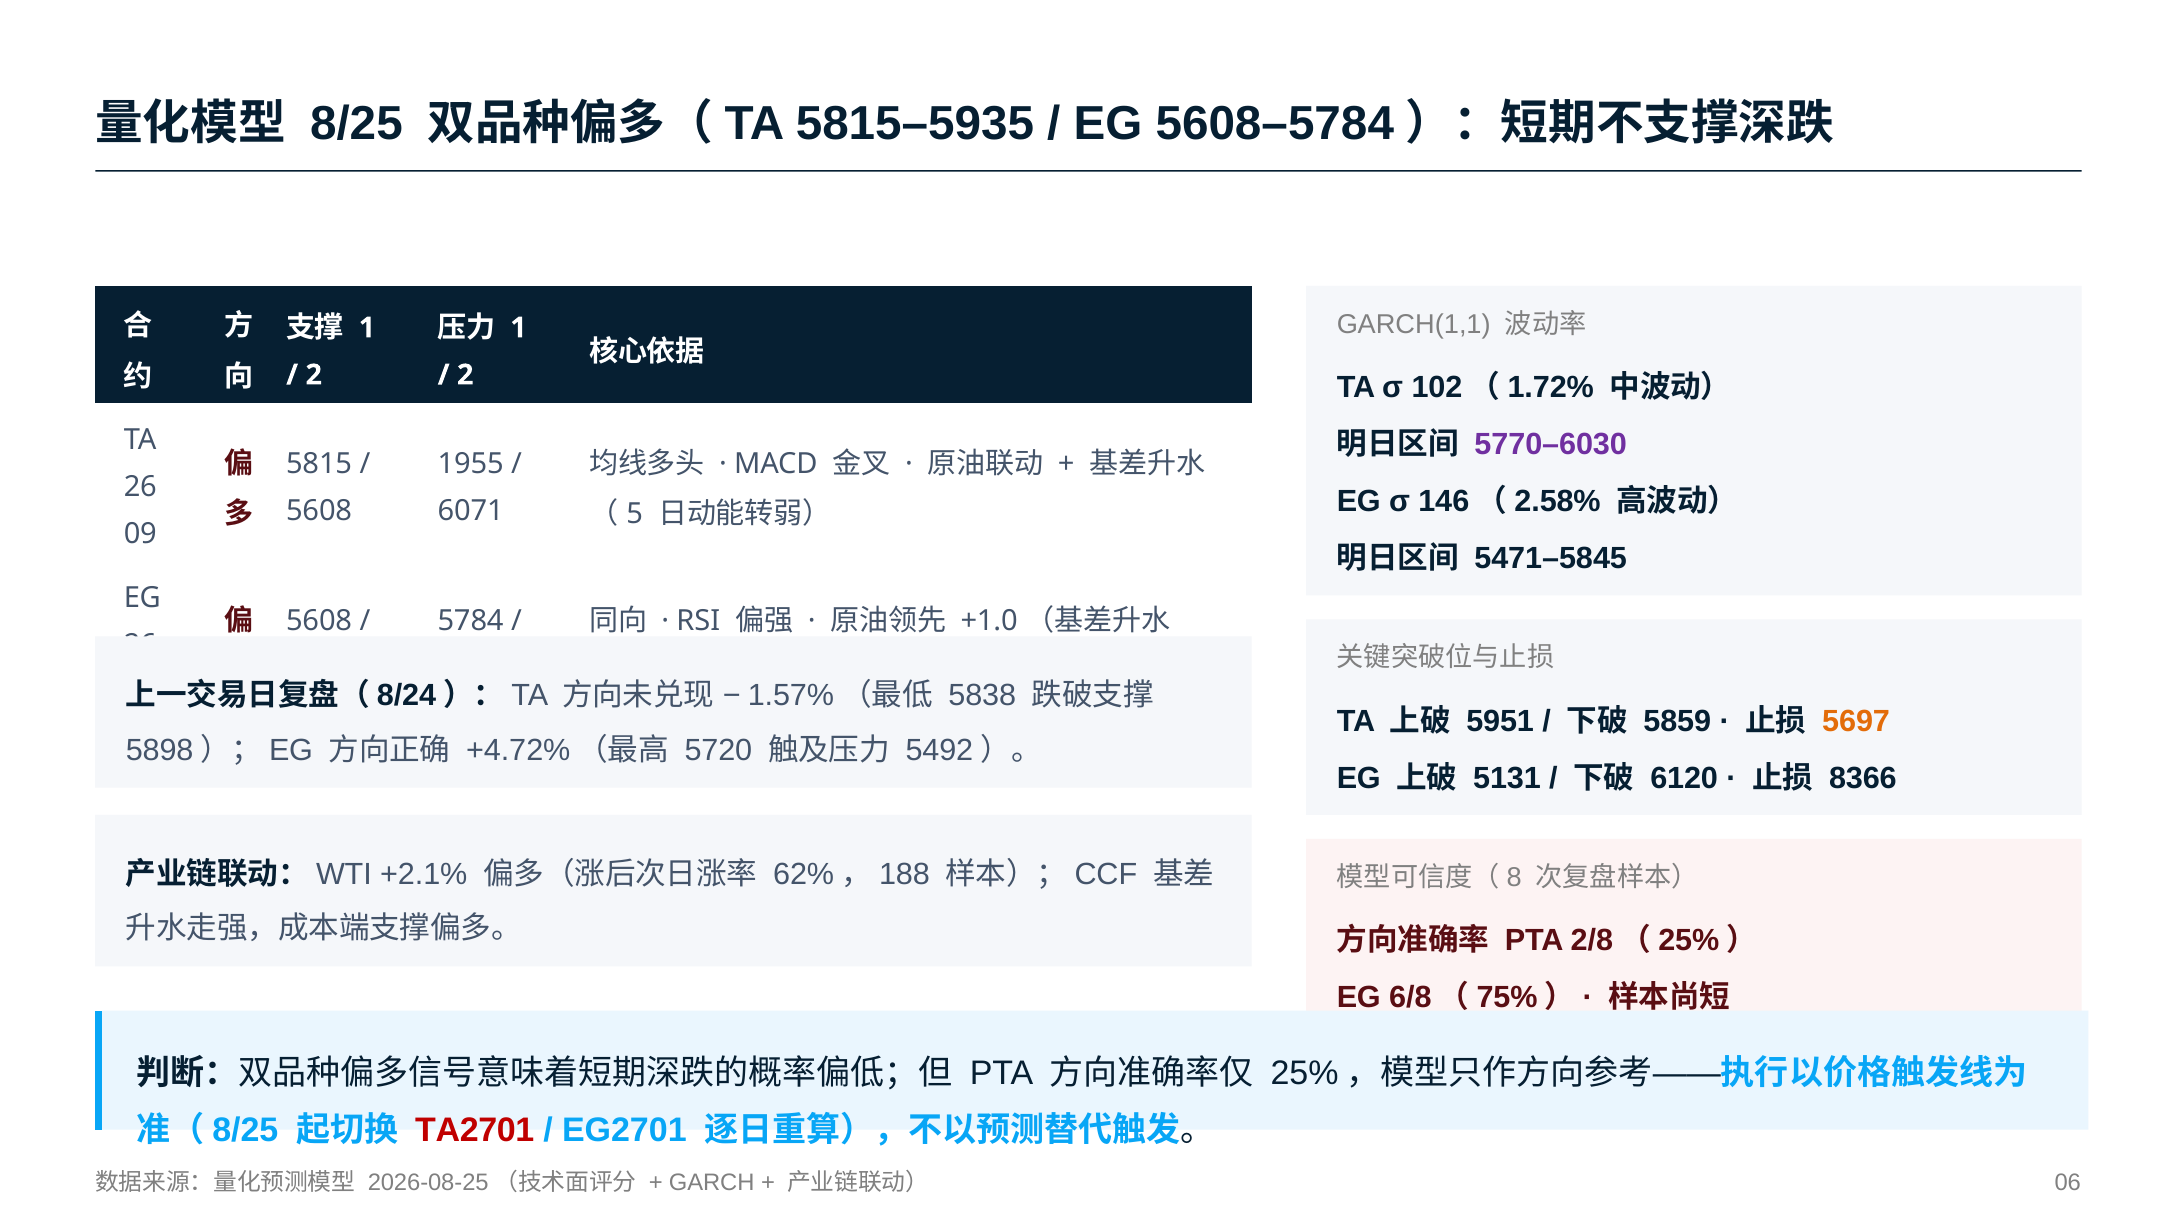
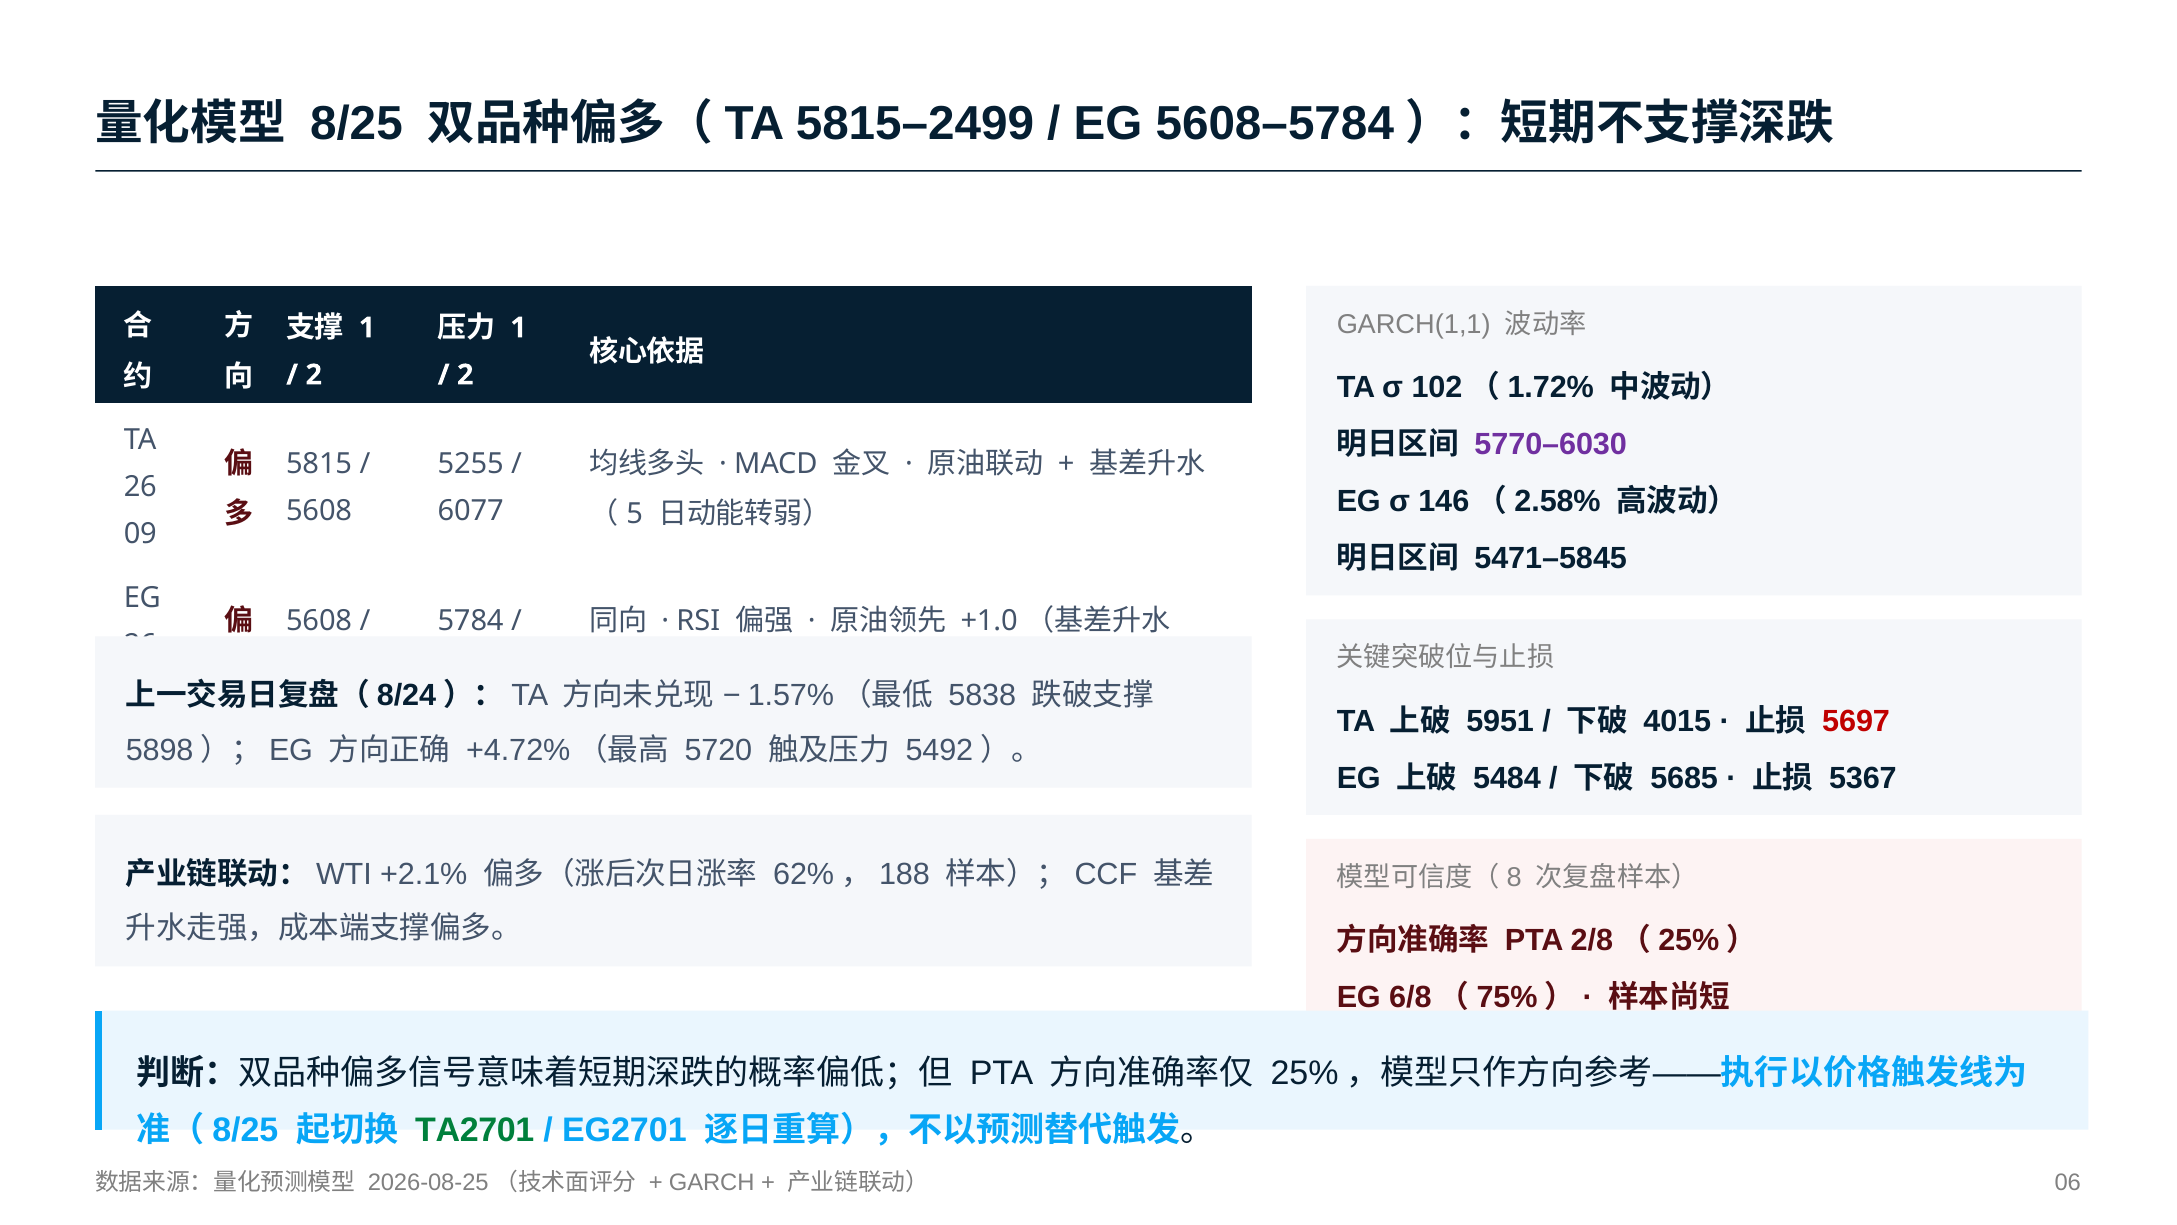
5815–5935: 5815–5935 -> 5815–2499 (915, 124)
1955: 1955 -> 5255 (471, 463)
6071: 6071 -> 6077 (471, 510)
5859: 5859 -> 4015 (1677, 721)
5697 colour: orange -> red (1856, 721)
5131: 5131 -> 5484 (1507, 778)
6120: 6120 -> 5685 (1684, 778)
8366: 8366 -> 5367 (1863, 778)
TA2701 colour: red -> green (475, 1130)
